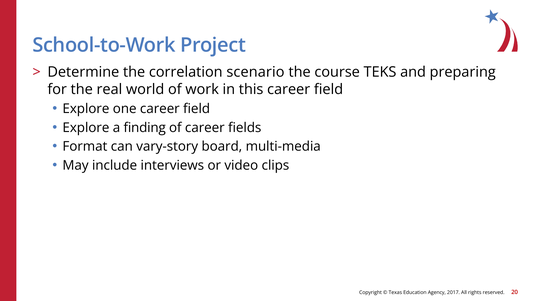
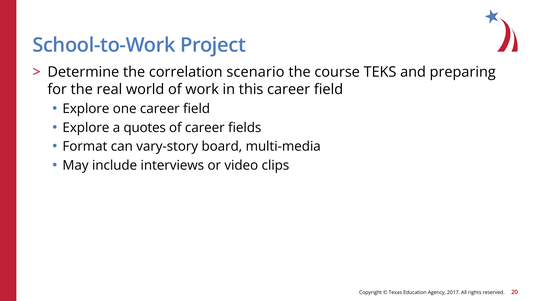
finding: finding -> quotes (145, 127)
